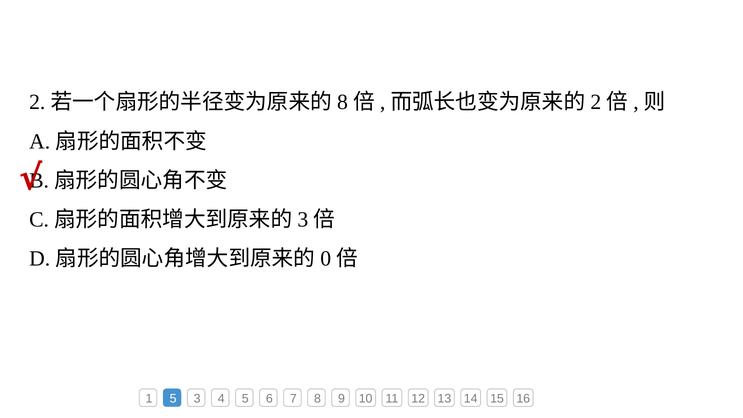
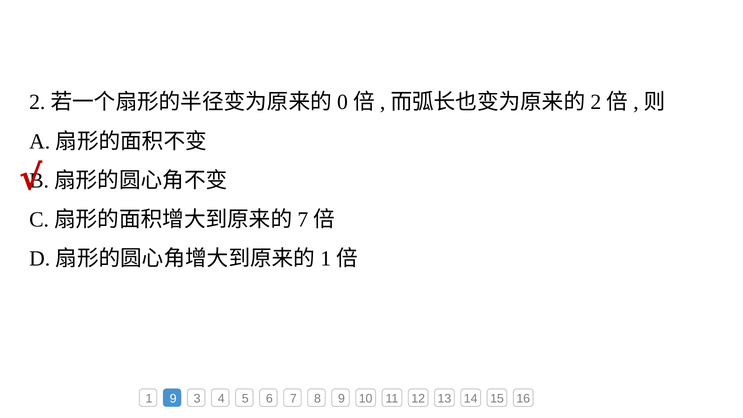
8: 8 -> 0 (343, 102)
3: 3 -> 7 (303, 219)
0: 0 -> 1 (326, 258)
1 5: 5 -> 9 (173, 398)
